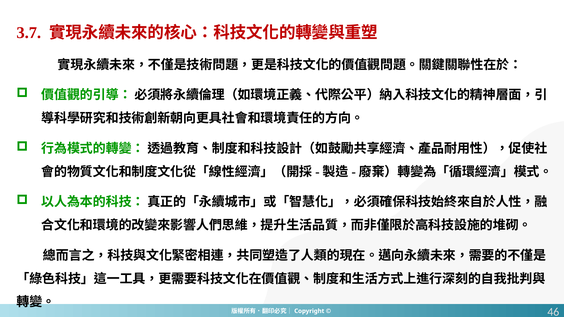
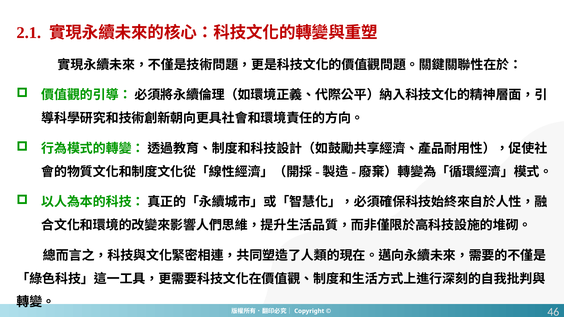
3.7: 3.7 -> 2.1 (29, 33)
